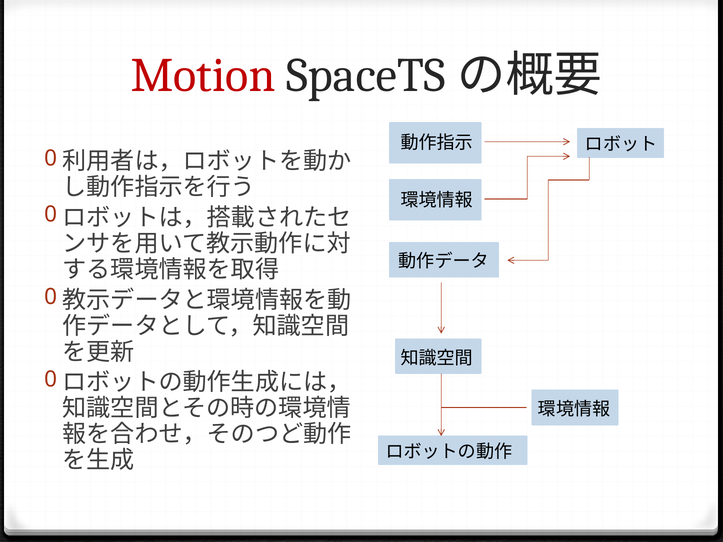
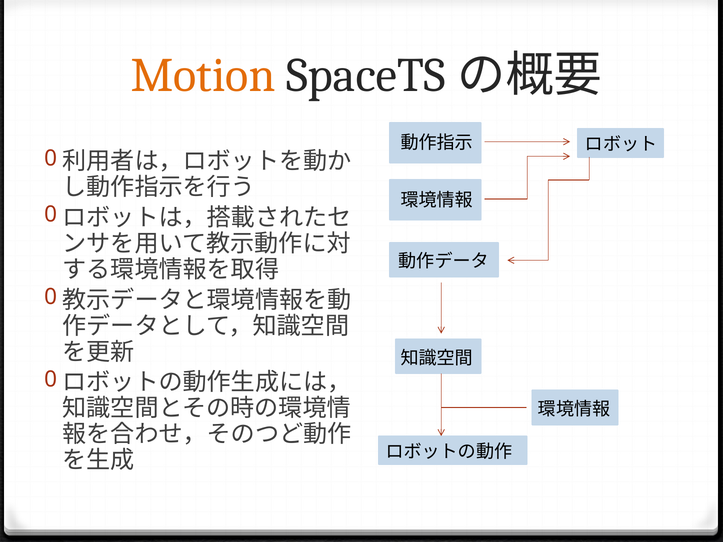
Motion colour: red -> orange (203, 75)
